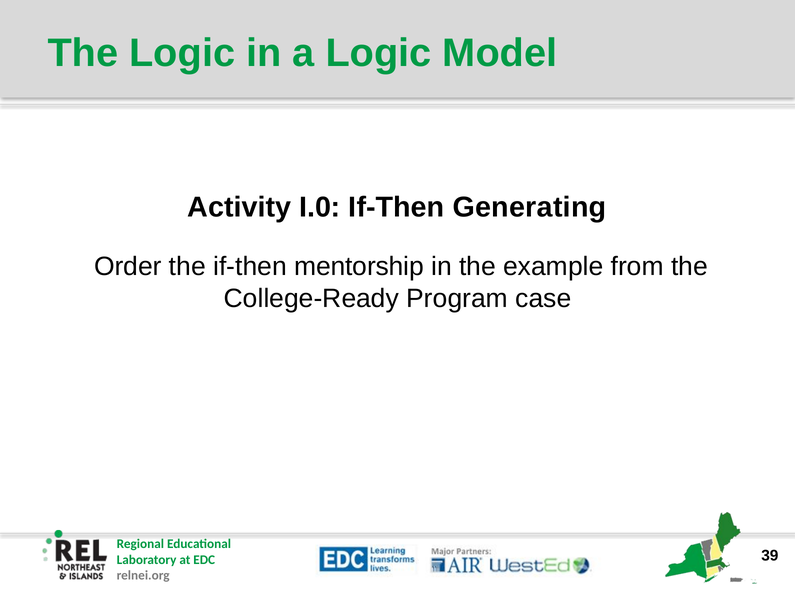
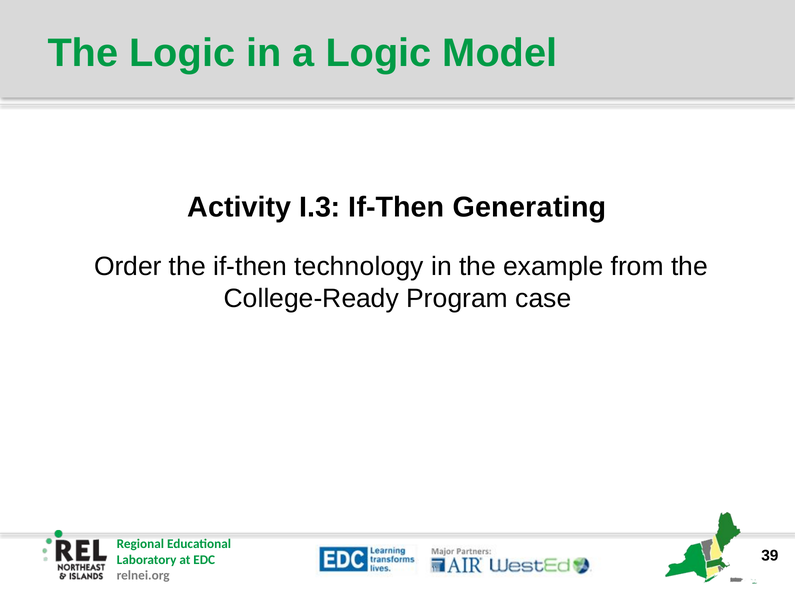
I.0: I.0 -> I.3 (320, 207)
mentorship: mentorship -> technology (359, 267)
